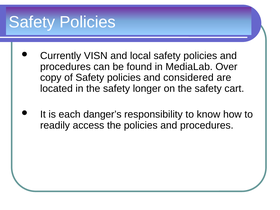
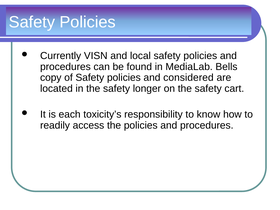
Over: Over -> Bells (226, 67)
danger’s: danger’s -> toxicity’s (102, 114)
